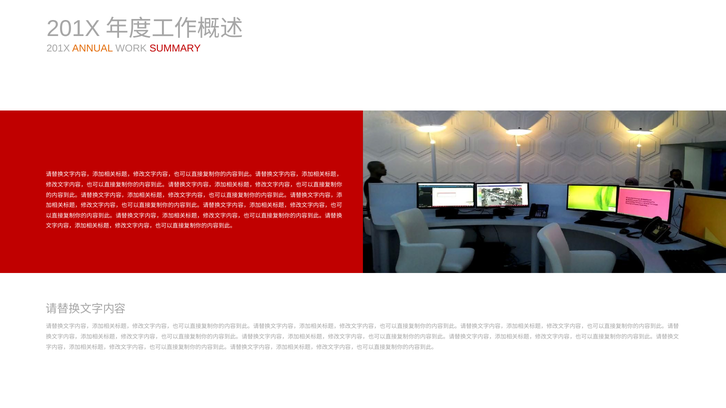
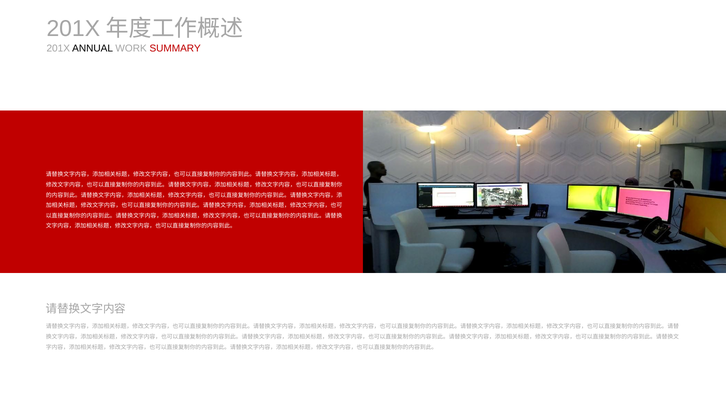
ANNUAL colour: orange -> black (93, 49)
